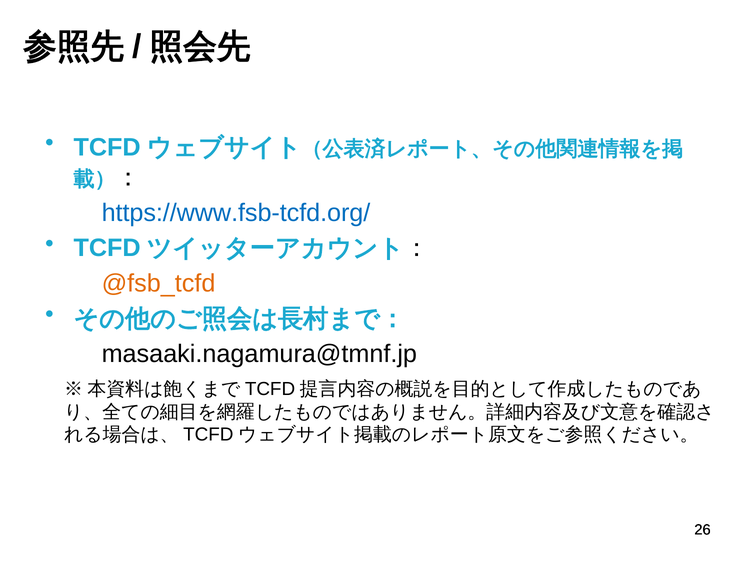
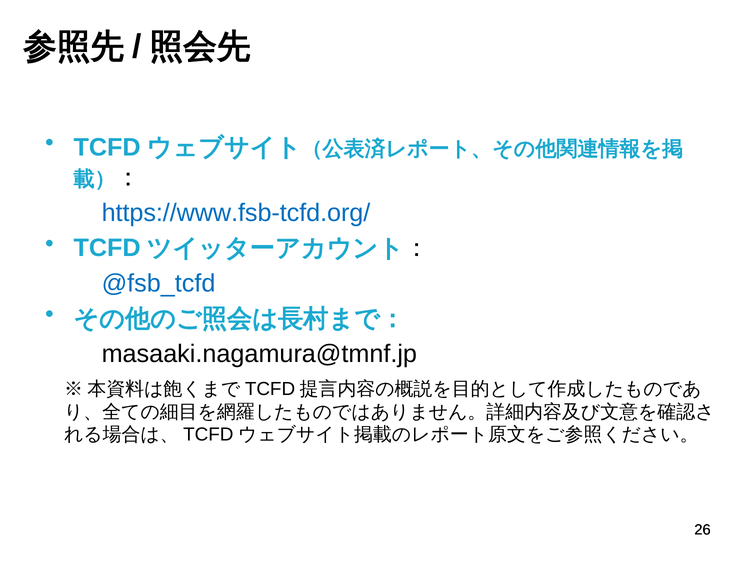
@fsb_tcfd colour: orange -> blue (159, 283)
